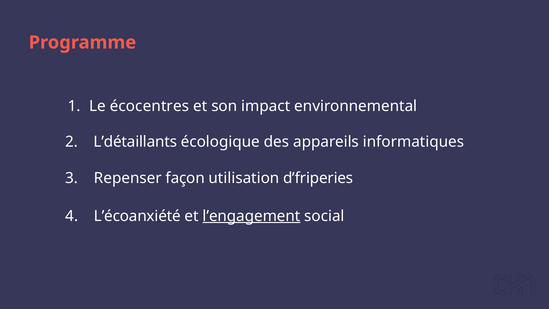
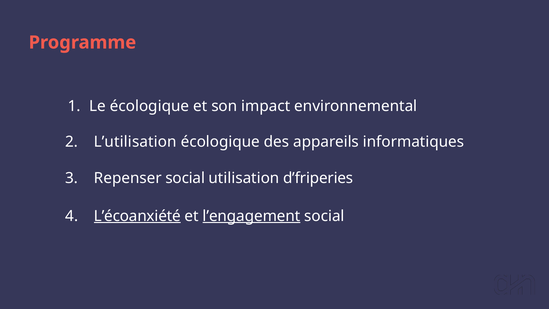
Le écocentres: écocentres -> écologique (149, 106)
L’détaillants: L’détaillants -> L’utilisation (135, 142)
Repenser façon: façon -> social (185, 178)
L’écoanxiété underline: none -> present (137, 216)
